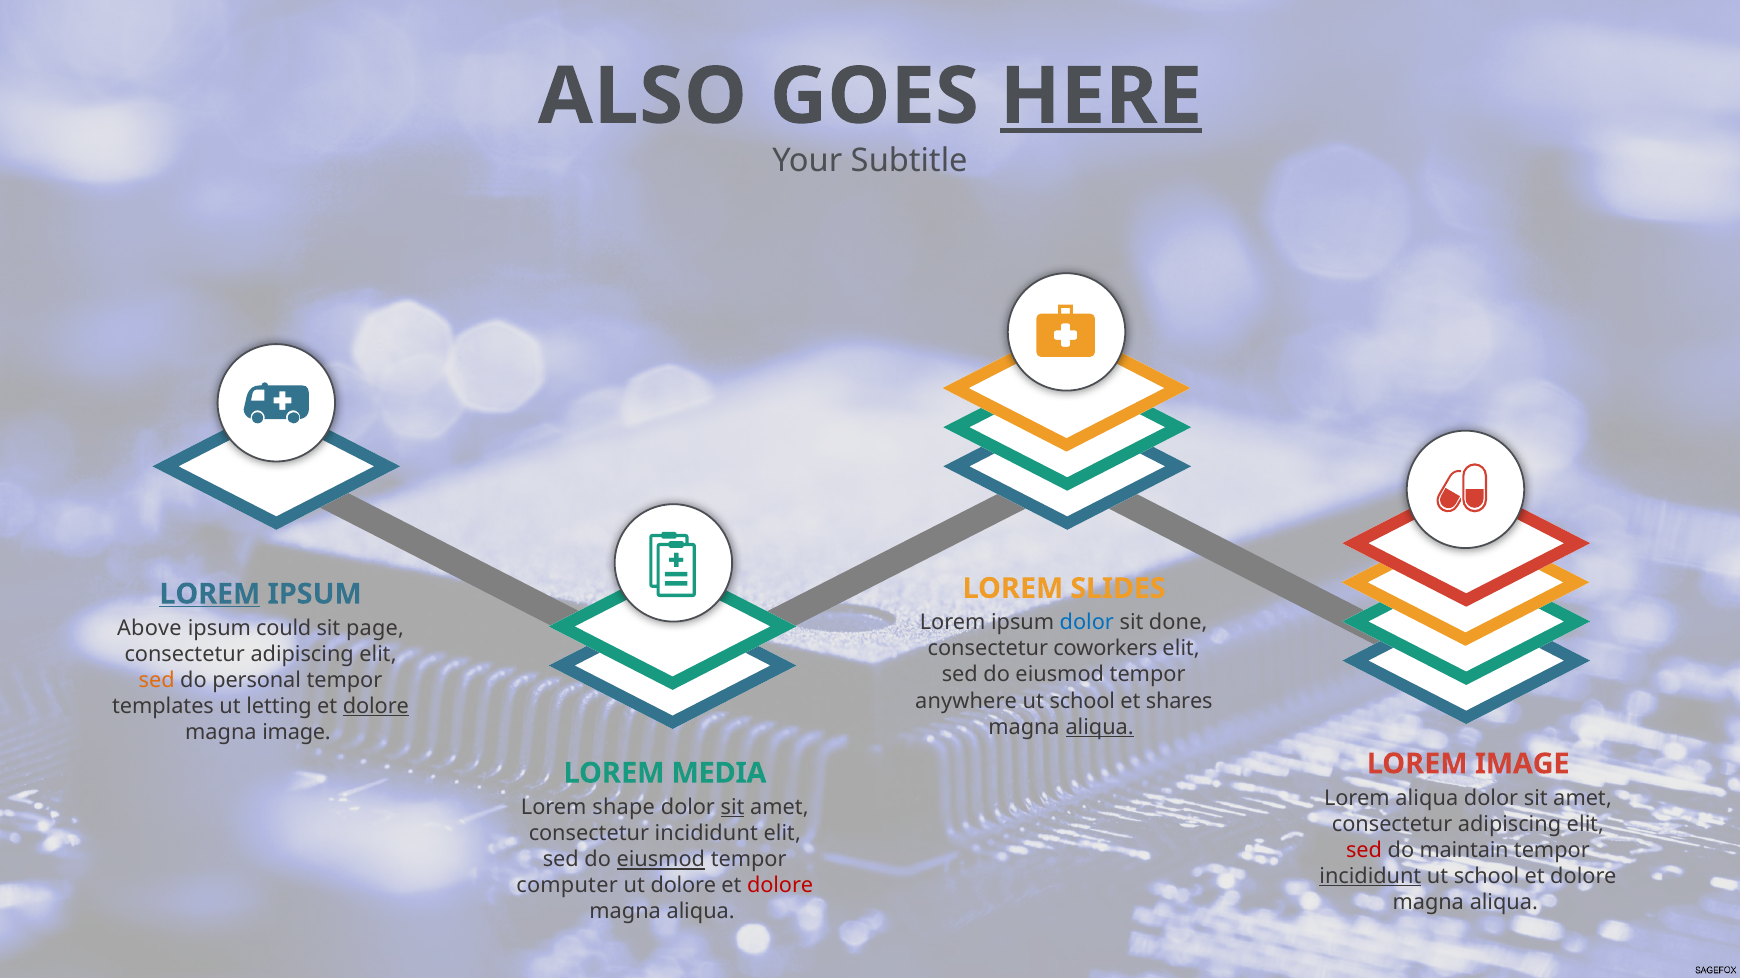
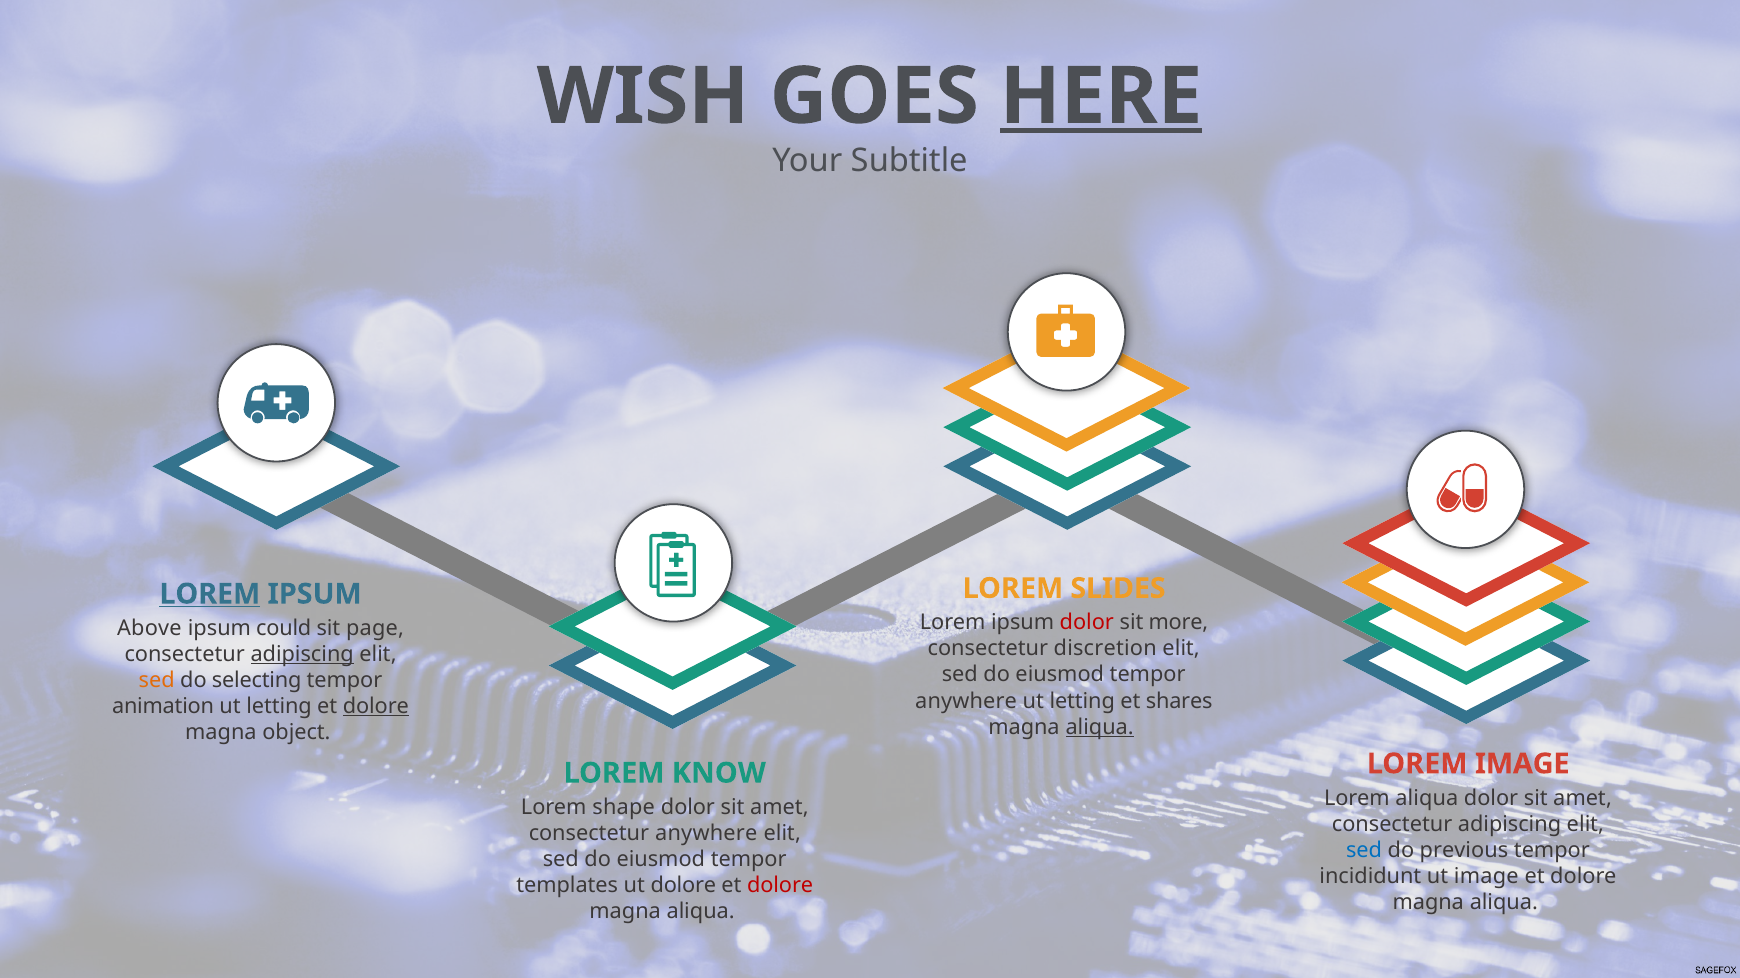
ALSO: ALSO -> WISH (643, 97)
dolor colour: blue -> red (1087, 623)
done: done -> more (1178, 623)
coworkers: coworkers -> discretion (1105, 649)
adipiscing underline: none -> present (302, 655)
personal: personal -> selecting (257, 681)
school: school -> letting (1082, 701)
templates: templates -> animation (163, 707)
magna image: image -> object (296, 733)
MEDIA: MEDIA -> KNOW (719, 774)
sit underline: present -> none (733, 808)
consectetur incididunt: incididunt -> anywhere (706, 834)
sed colour: red -> blue (1364, 851)
maintain: maintain -> previous (1464, 851)
eiusmod underline: present -> none (661, 860)
incididunt underline: present -> none (1370, 877)
school: school -> image (1486, 877)
computer: computer -> templates (567, 886)
